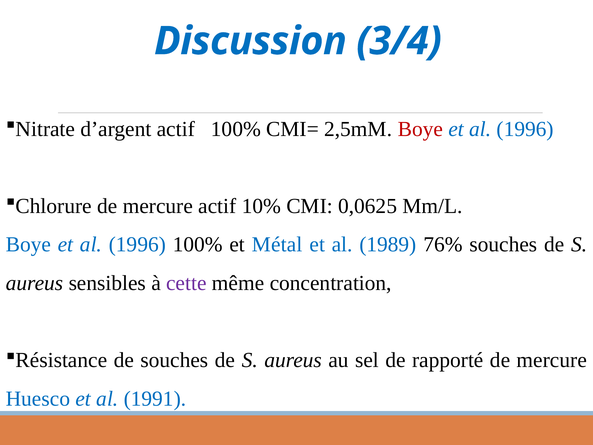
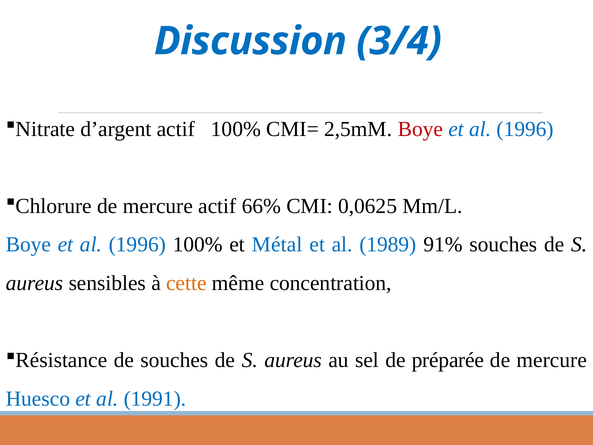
10%: 10% -> 66% (261, 206)
76%: 76% -> 91% (443, 244)
cette colour: purple -> orange (186, 283)
rapporté: rapporté -> préparée (448, 360)
